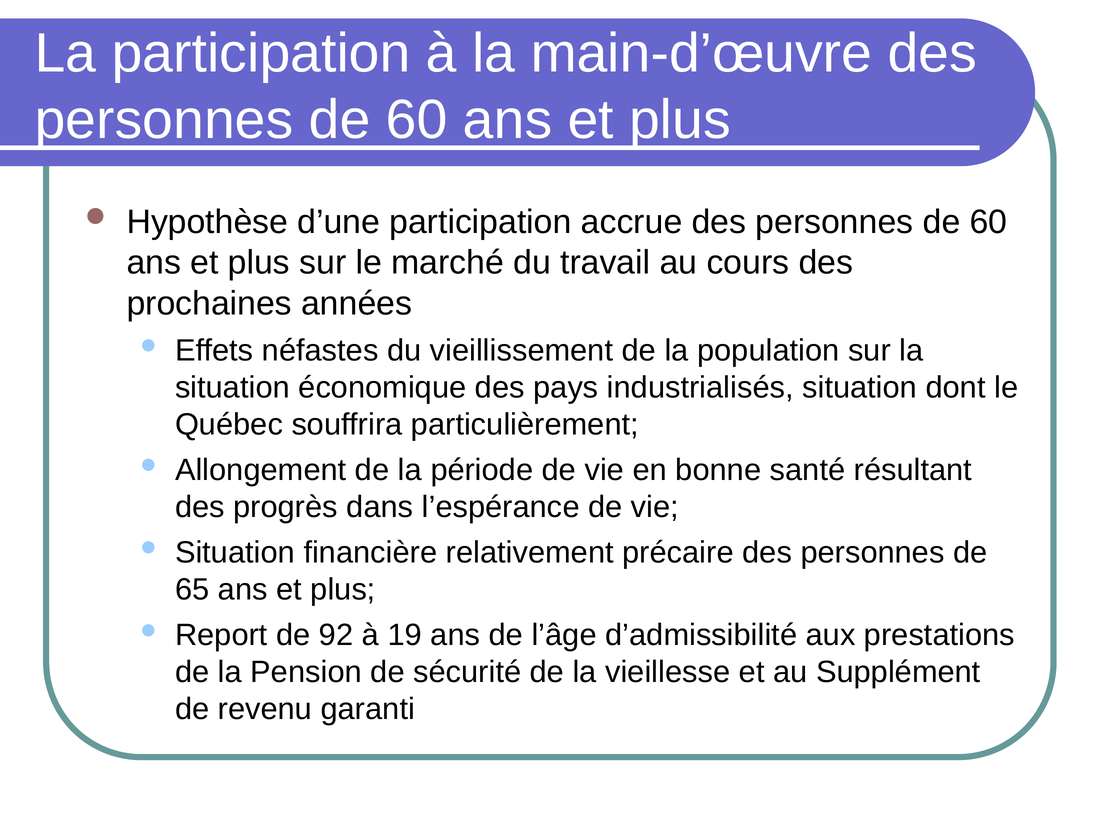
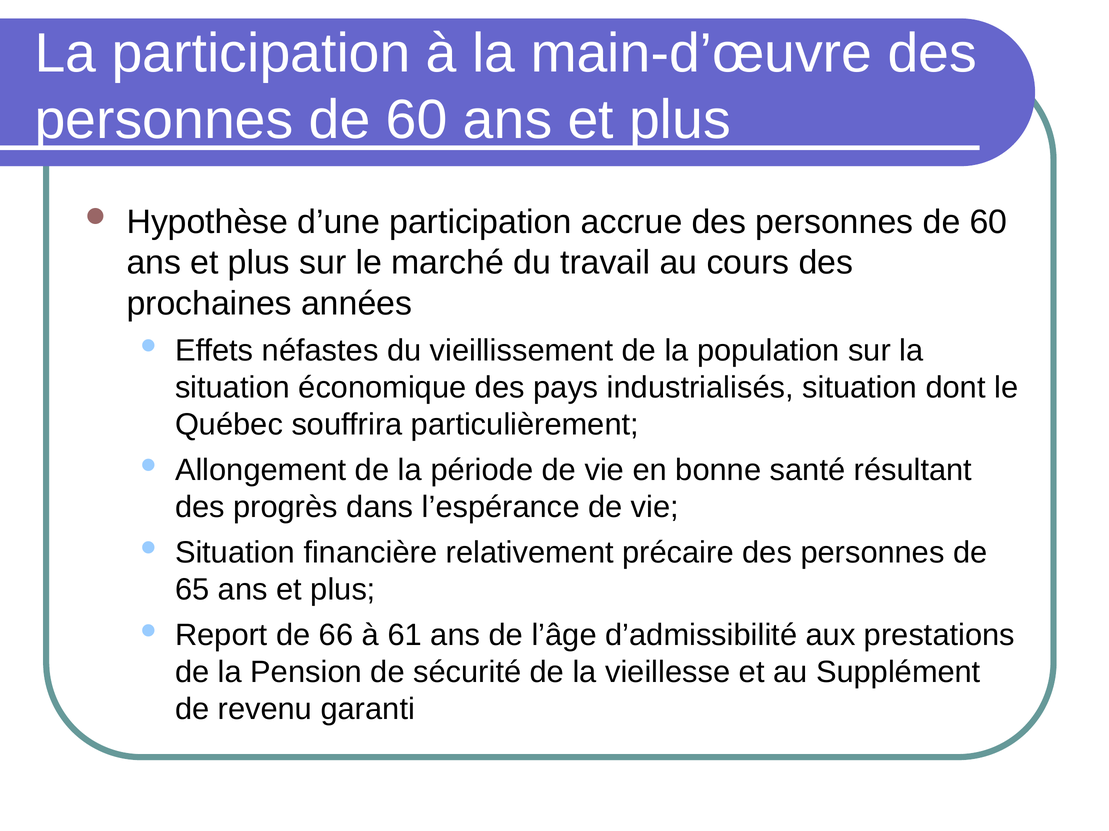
92: 92 -> 66 (336, 636)
19: 19 -> 61 (405, 636)
